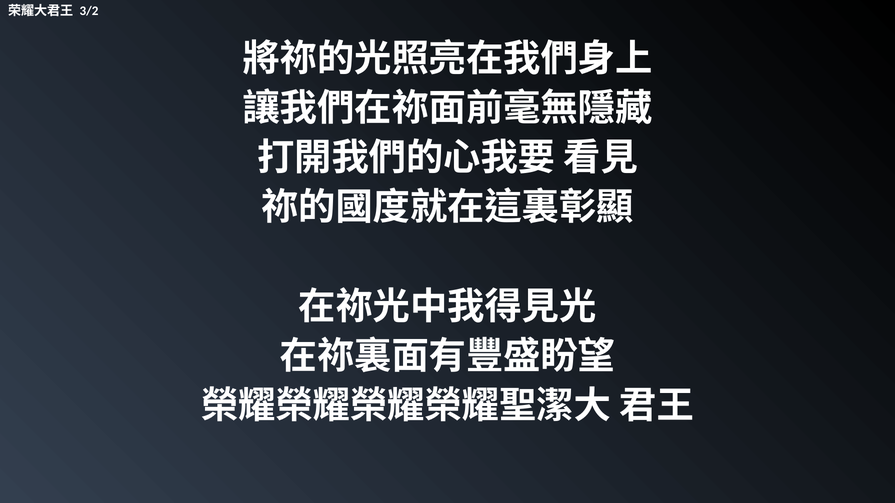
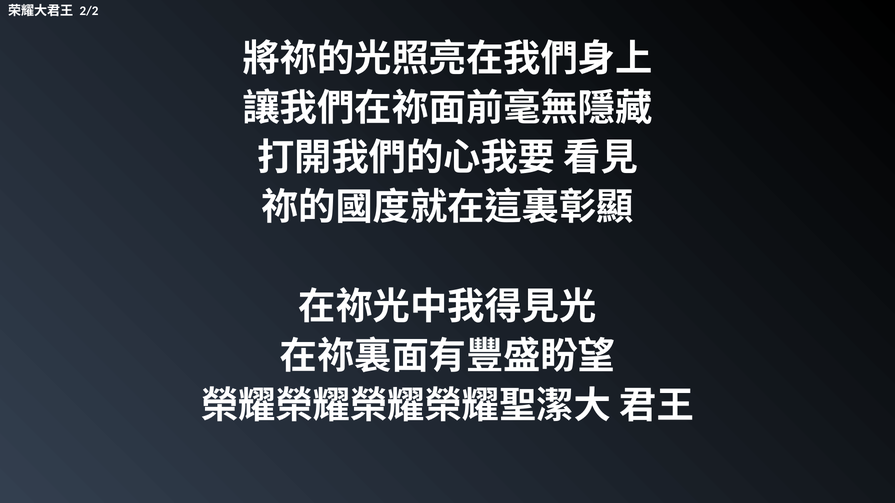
3/2: 3/2 -> 2/2 (89, 11)
